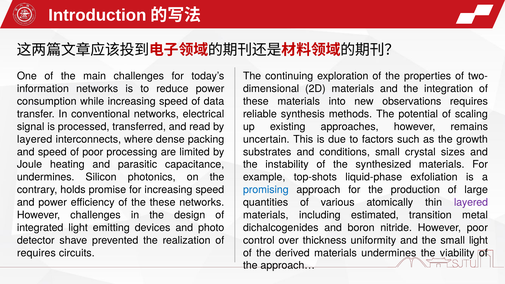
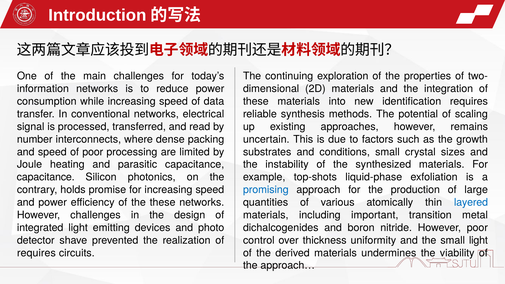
observations: observations -> identification (412, 101)
layered: layered -> number (35, 139)
undermines: undermines -> capacitance (46, 177)
layered colour: purple -> blue (471, 202)
estimated: estimated -> important (375, 215)
